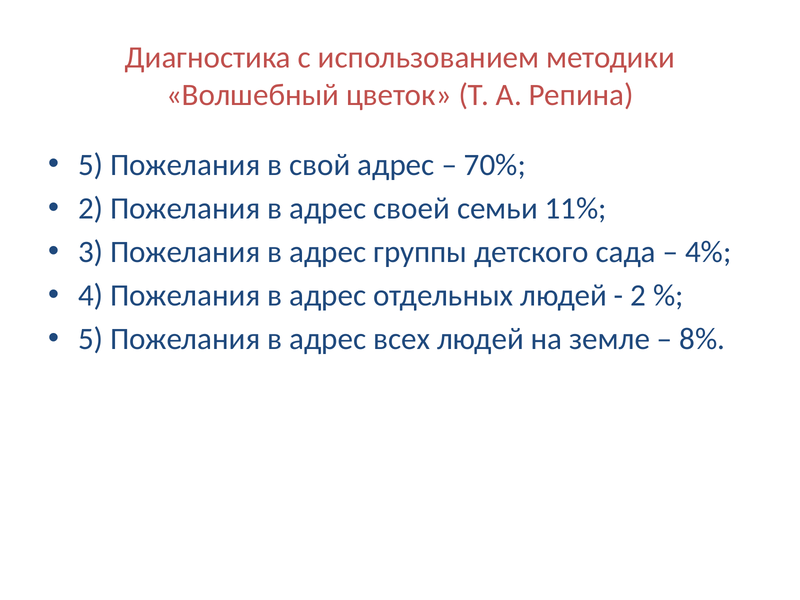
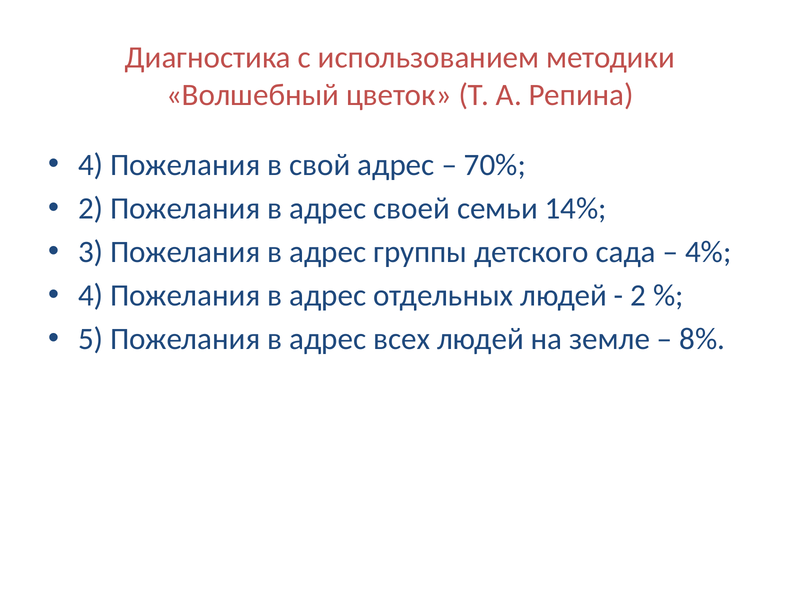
5: 5 -> 4 (91, 165)
11%: 11% -> 14% (576, 208)
